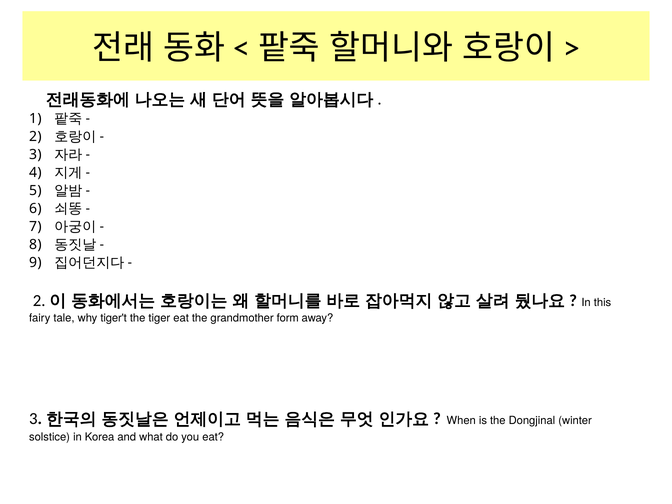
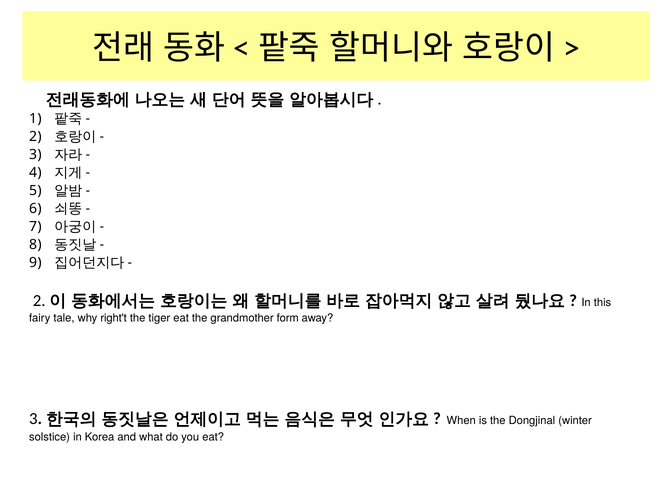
tiger't: tiger't -> right't (114, 318)
